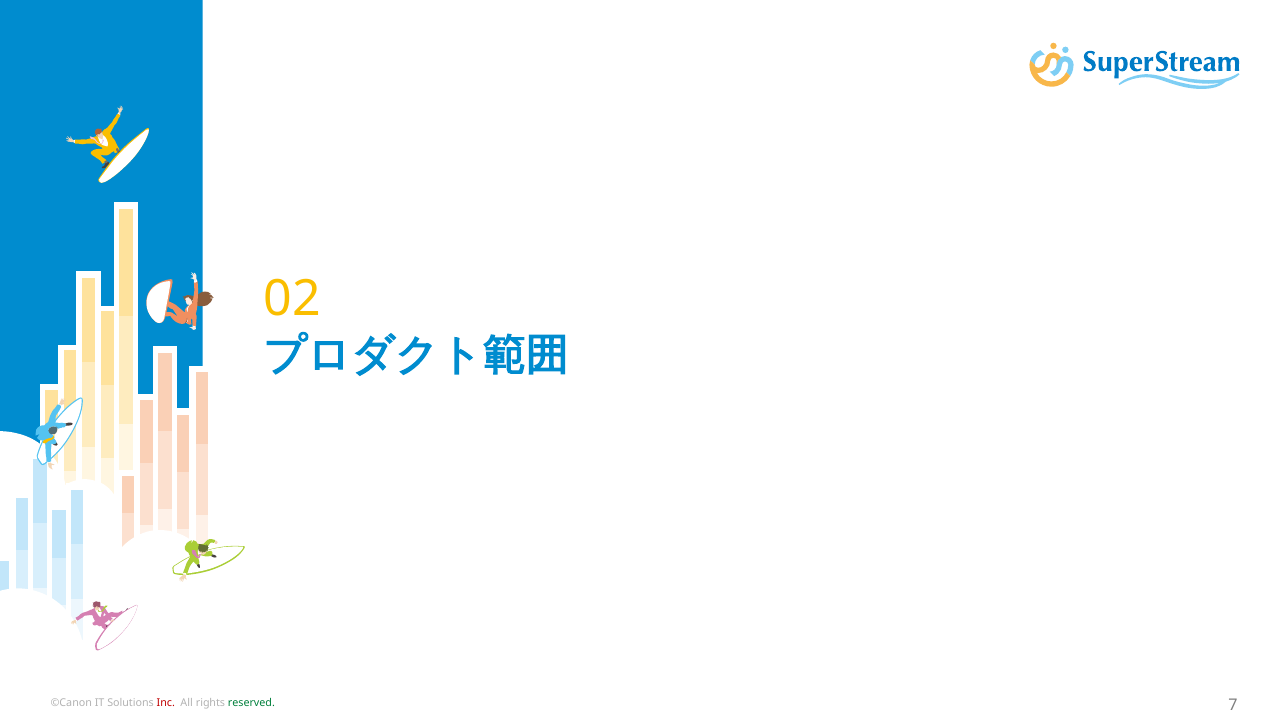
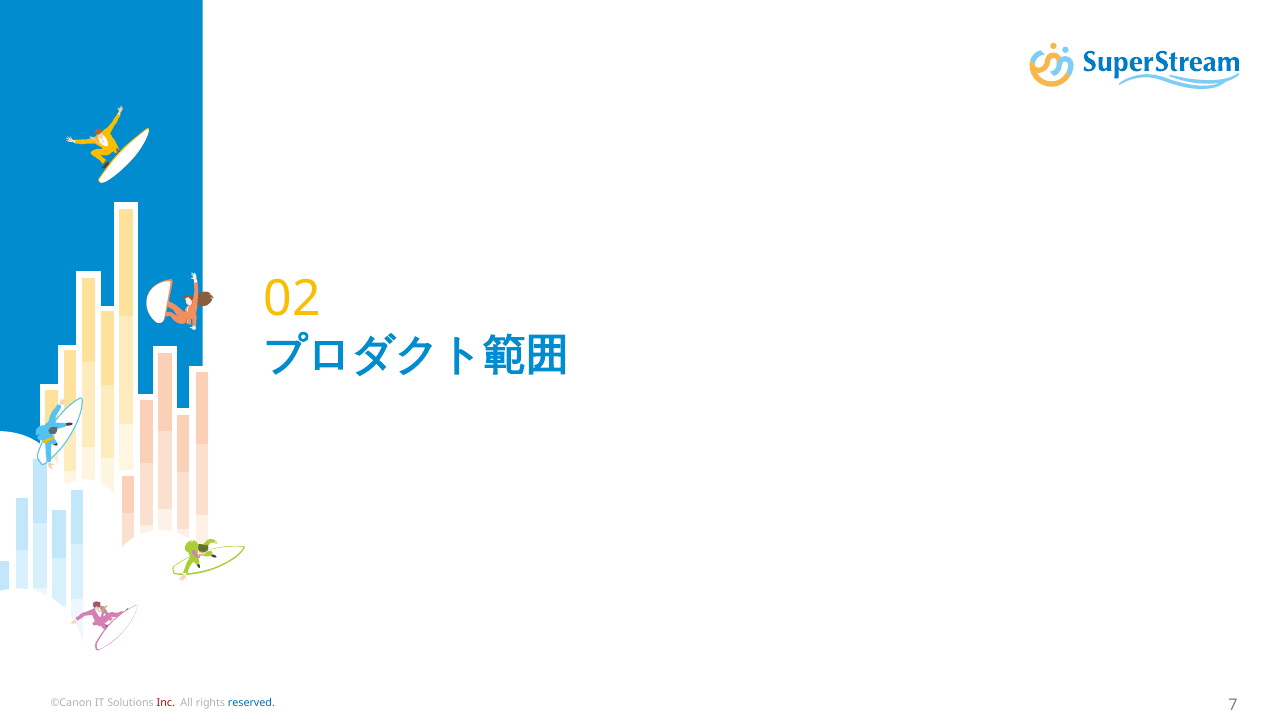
reserved colour: green -> blue (251, 704)
